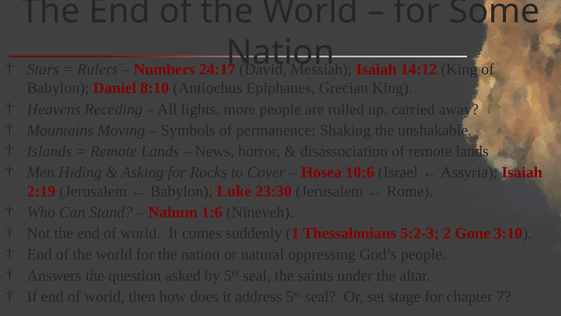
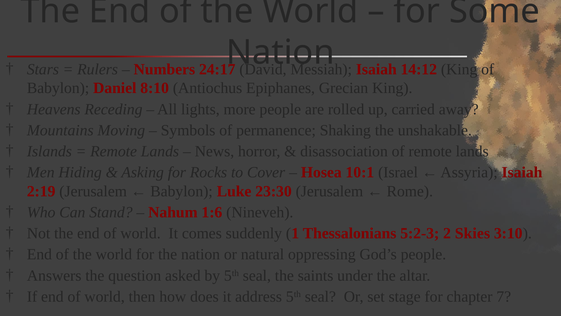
10:6: 10:6 -> 10:1 (360, 172)
Gone: Gone -> Skies (472, 233)
